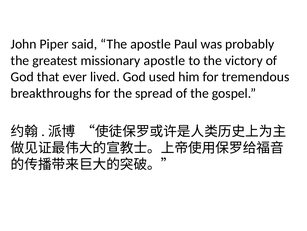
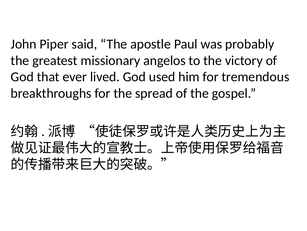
missionary apostle: apostle -> angelos (165, 60)
